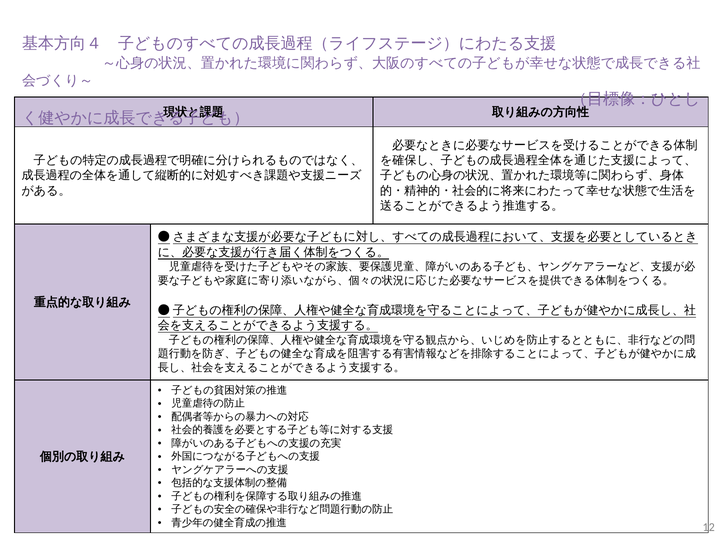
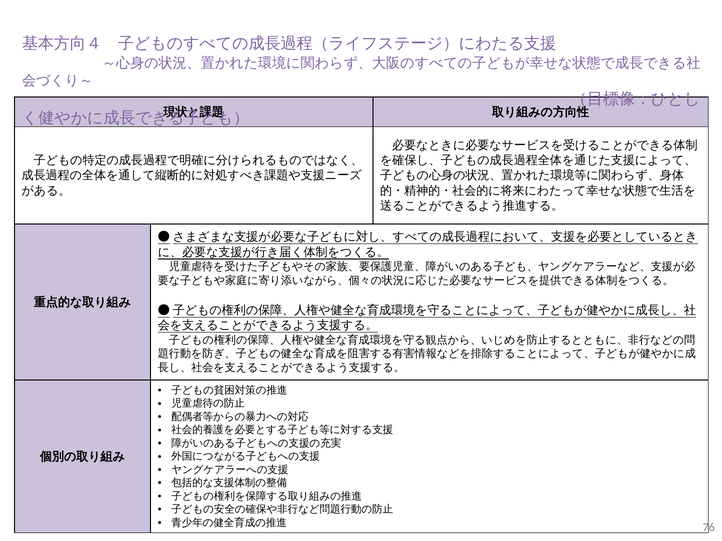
12: 12 -> 76 (709, 528)
